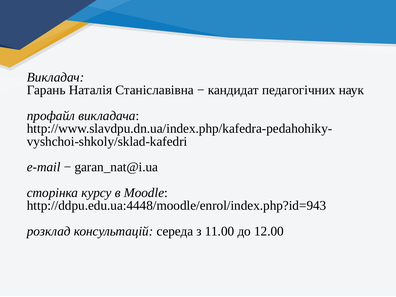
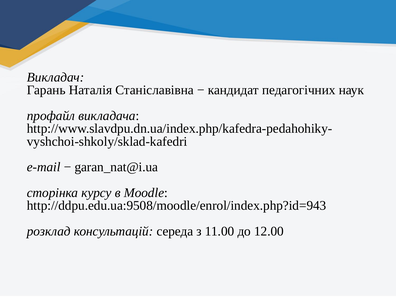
http://ddpu.edu.ua:4448/moodle/enrol/index.php?id=943: http://ddpu.edu.ua:4448/moodle/enrol/index.php?id=943 -> http://ddpu.edu.ua:9508/moodle/enrol/index.php?id=943 (177, 206)
